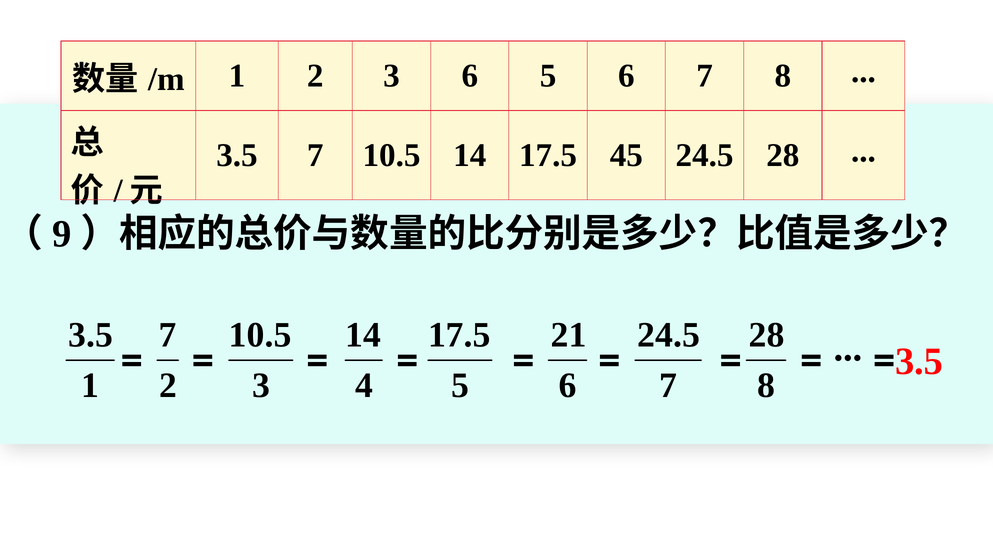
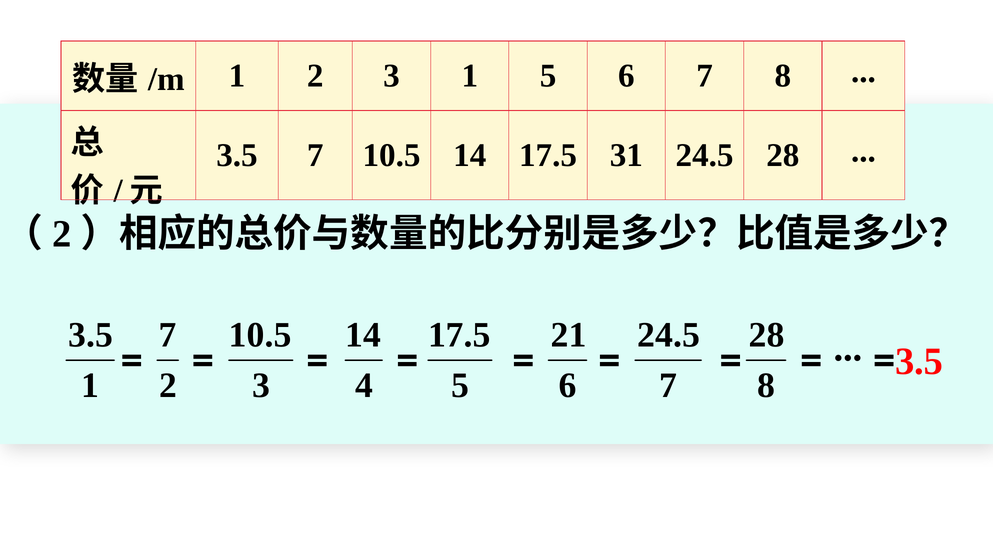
3 6: 6 -> 1 (470, 76)
45: 45 -> 31 (626, 155)
9: 9 -> 2 (62, 234)
